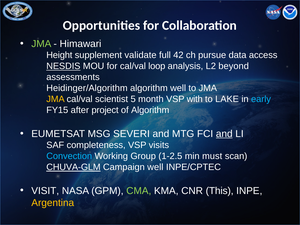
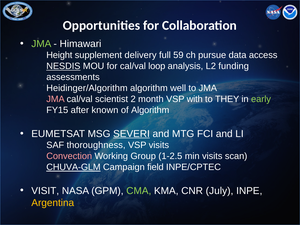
validate: validate -> delivery (141, 55)
42: 42 -> 59 (178, 55)
beyond: beyond -> funding (234, 66)
JMA colour: yellow -> pink (55, 99)
5: 5 -> 2 (133, 99)
LAKE: LAKE -> THEY (227, 99)
early colour: light blue -> light green (261, 99)
project: project -> known (105, 110)
SEVERI underline: none -> present (132, 134)
and underline: present -> none (224, 134)
completeness: completeness -> thoroughness (96, 145)
Convection colour: light blue -> pink (69, 156)
min must: must -> visits (212, 156)
Campaign well: well -> field (155, 167)
This: This -> July (220, 191)
